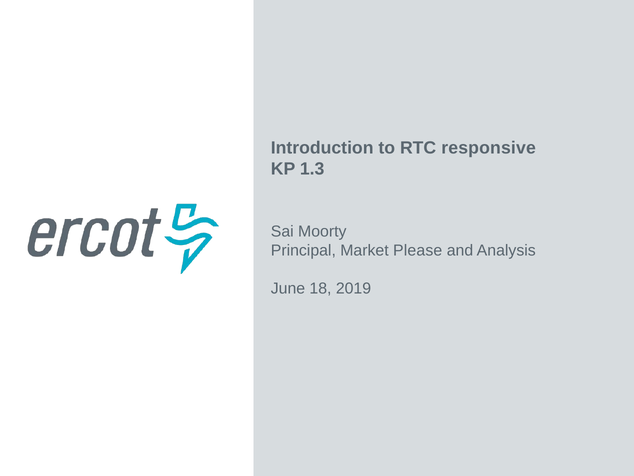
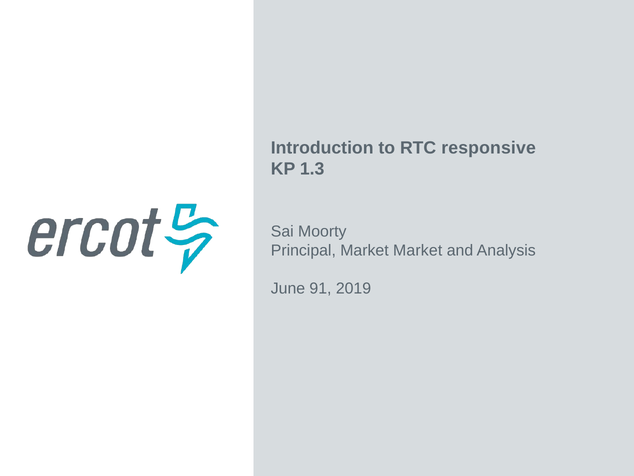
Market Please: Please -> Market (418, 250)
18: 18 -> 91 (320, 288)
